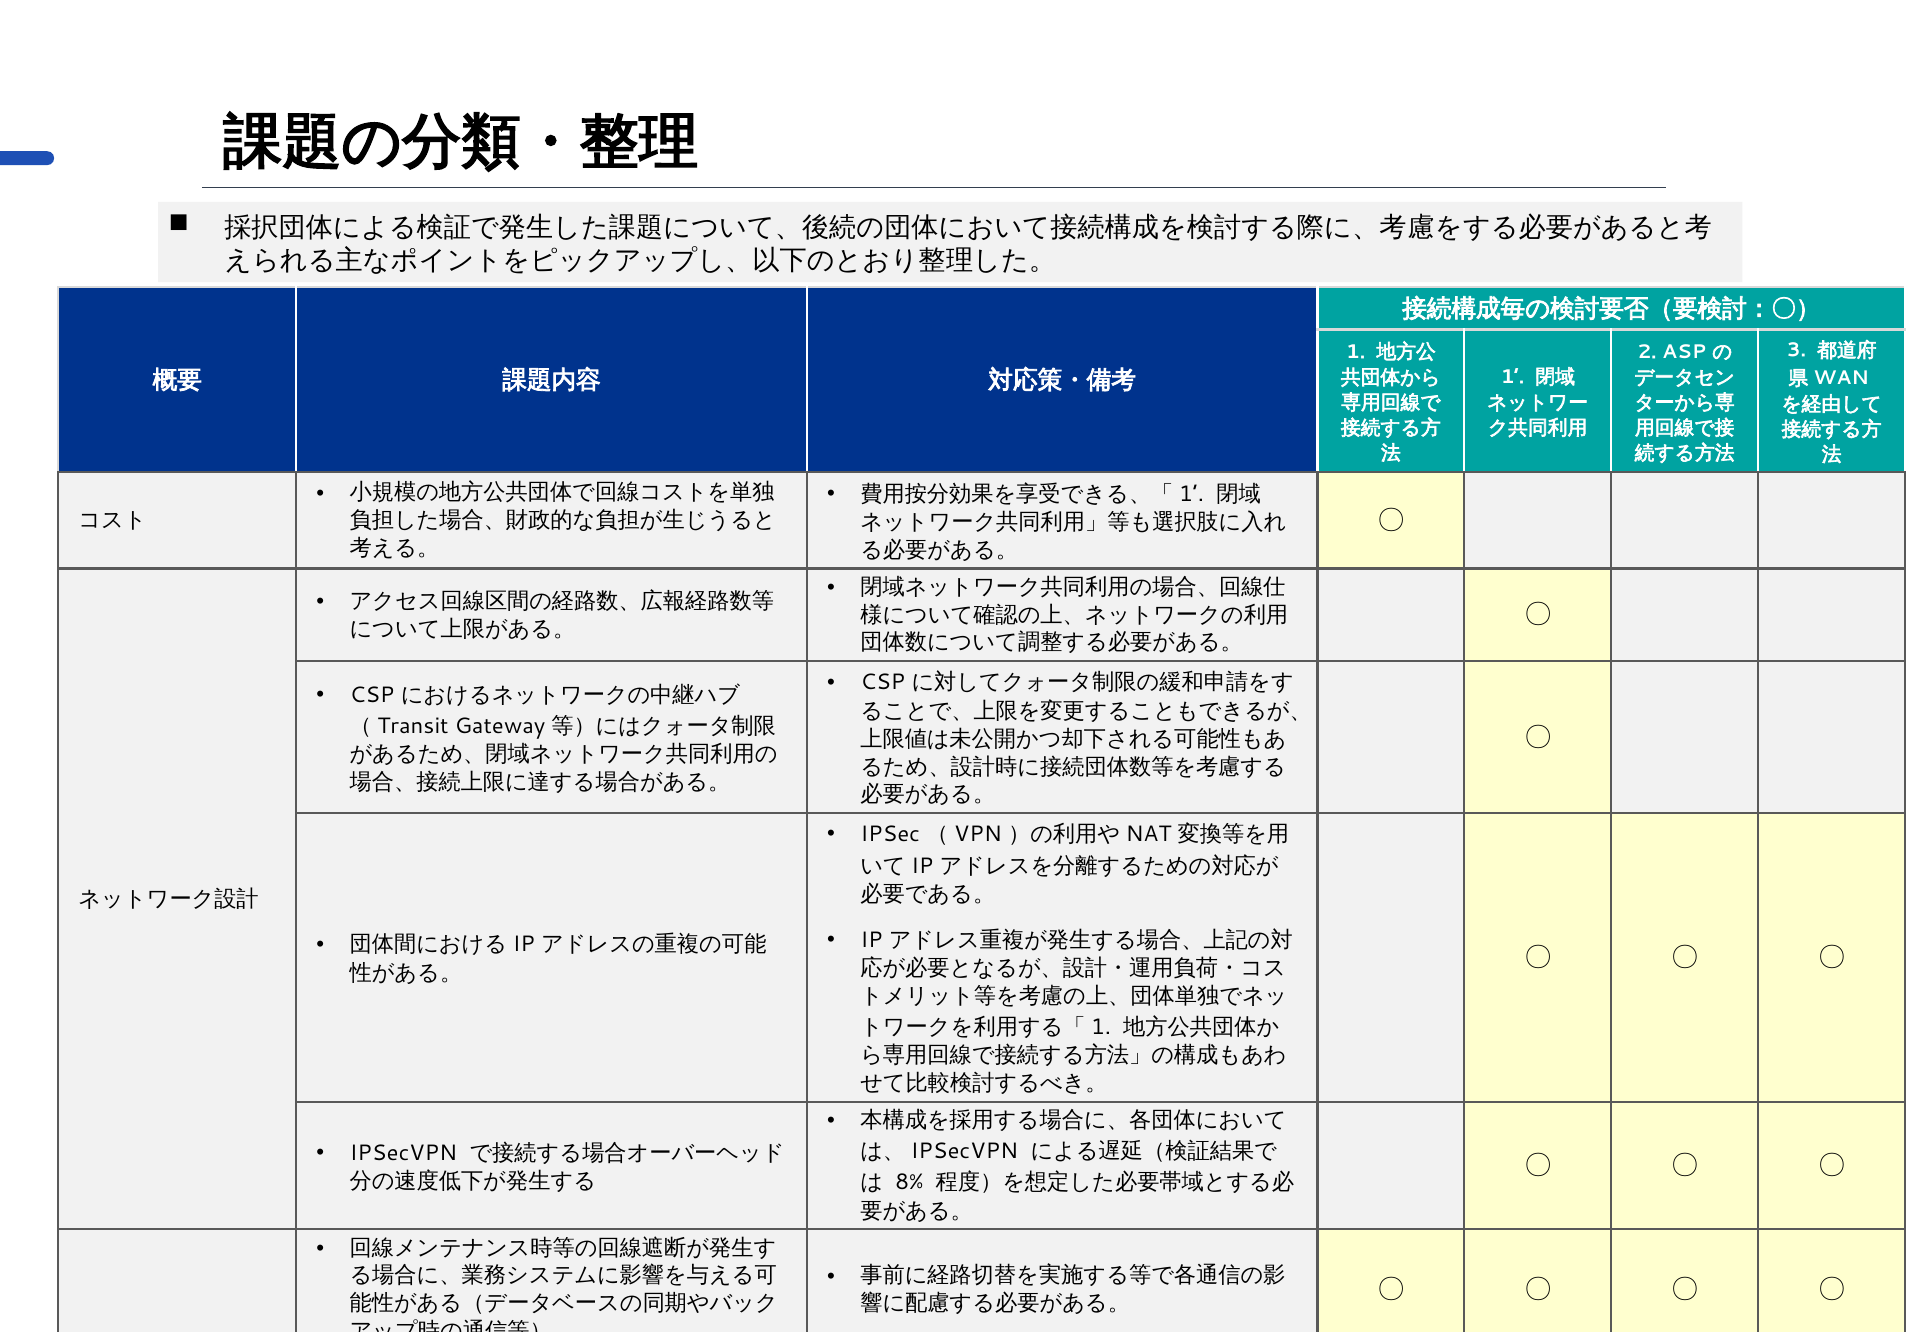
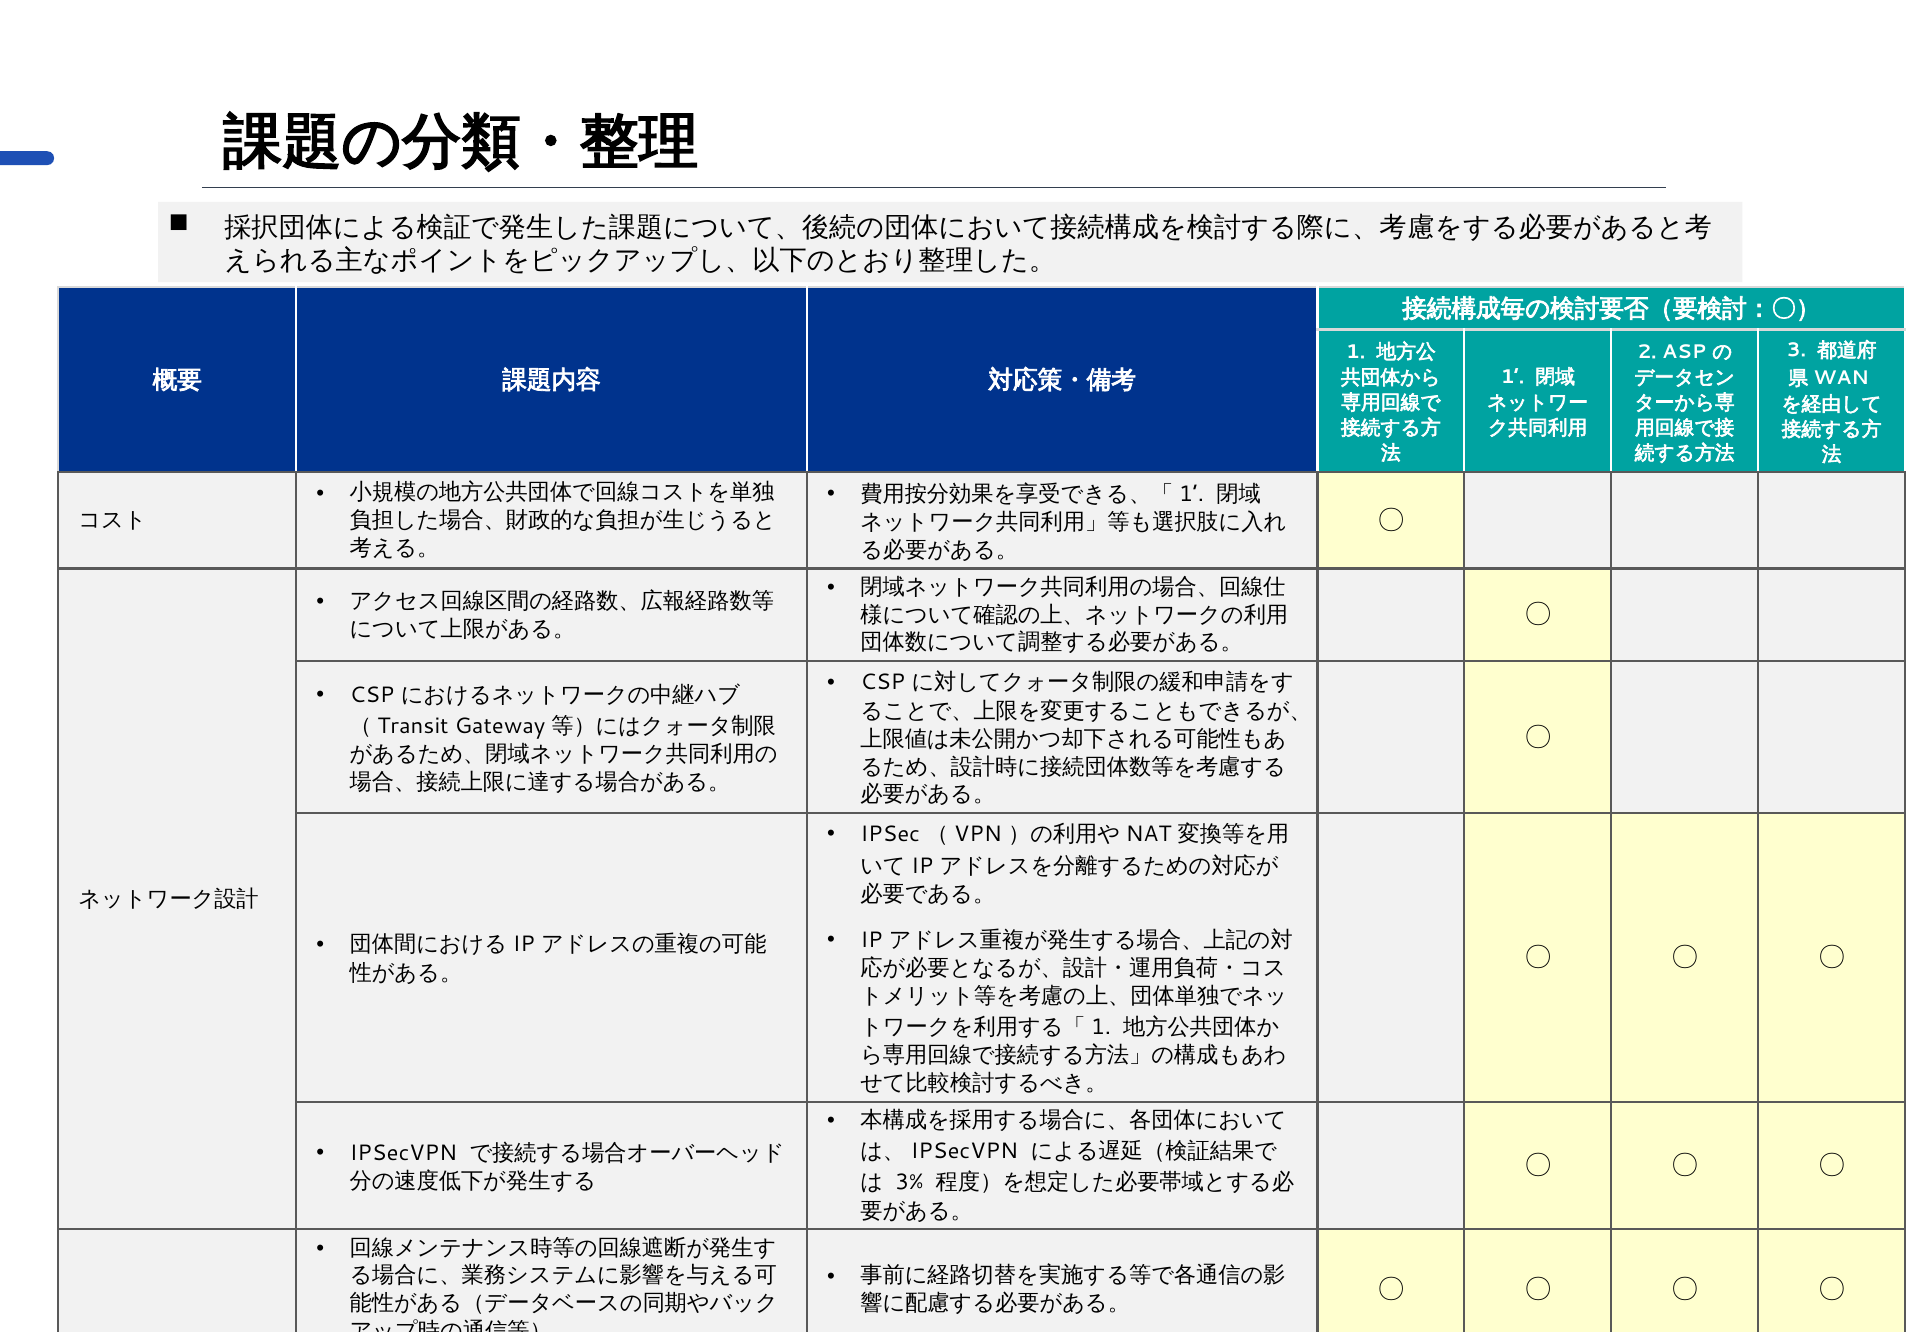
8%: 8% -> 3% (909, 1183)
